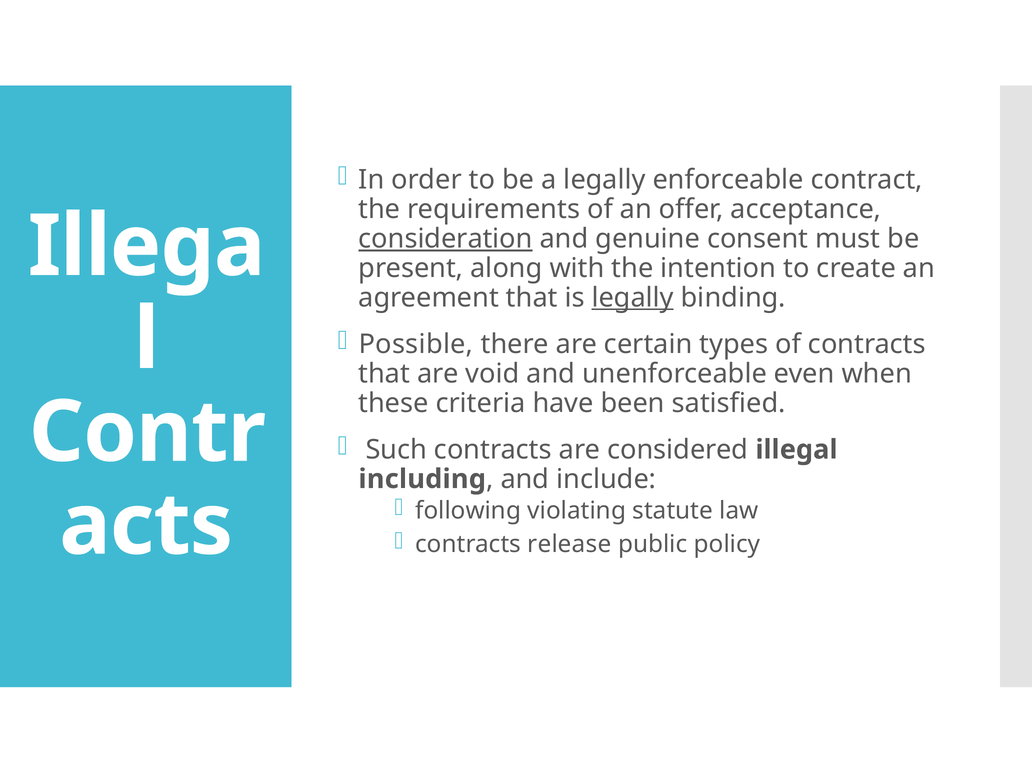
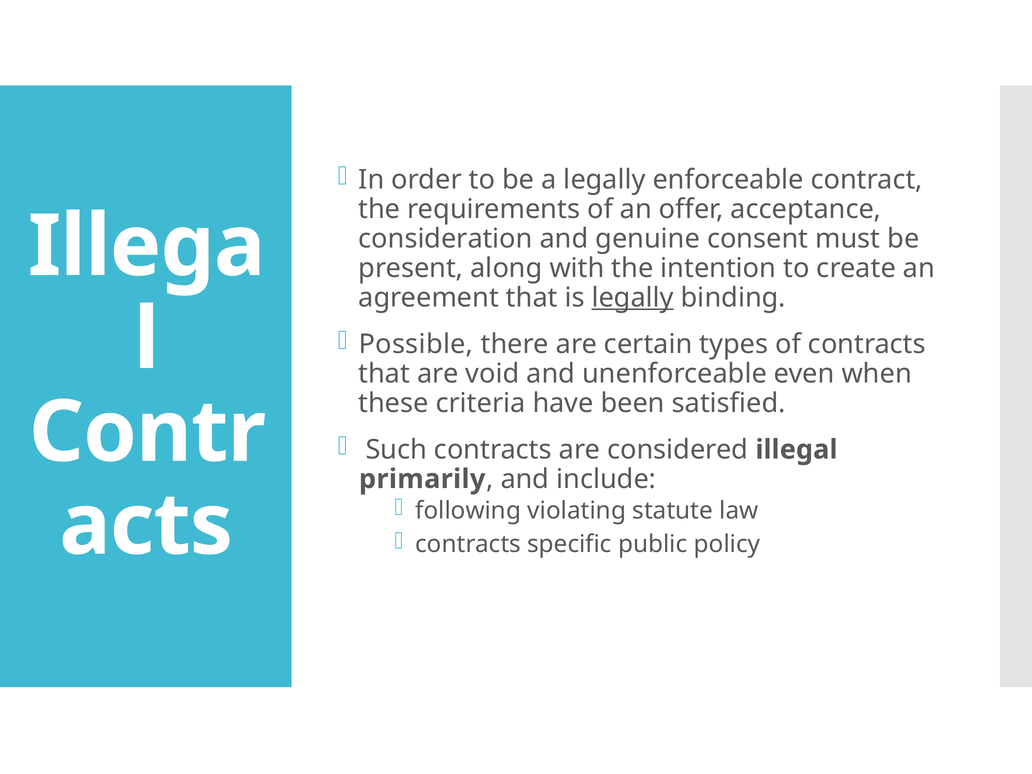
consideration underline: present -> none (446, 239)
including: including -> primarily (422, 479)
release: release -> specific (569, 544)
